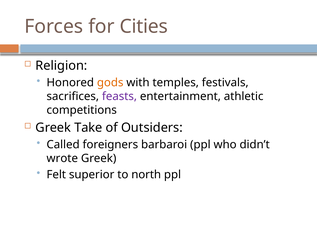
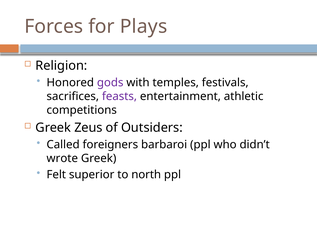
Cities: Cities -> Plays (144, 26)
gods colour: orange -> purple (110, 82)
Take: Take -> Zeus (88, 128)
